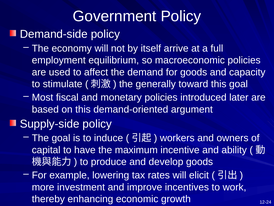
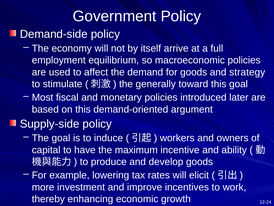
capacity: capacity -> strategy (247, 72)
